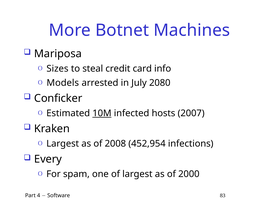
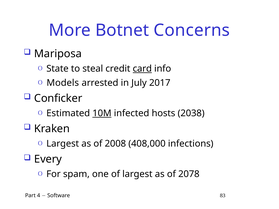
Machines: Machines -> Concerns (192, 30)
Sizes: Sizes -> State (57, 69)
card underline: none -> present (142, 69)
2080: 2080 -> 2017 (160, 83)
2007: 2007 -> 2038 (191, 113)
452,954: 452,954 -> 408,000 (147, 144)
2000: 2000 -> 2078 (189, 174)
